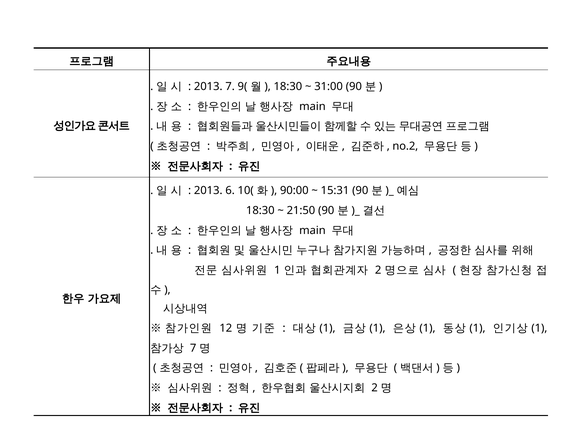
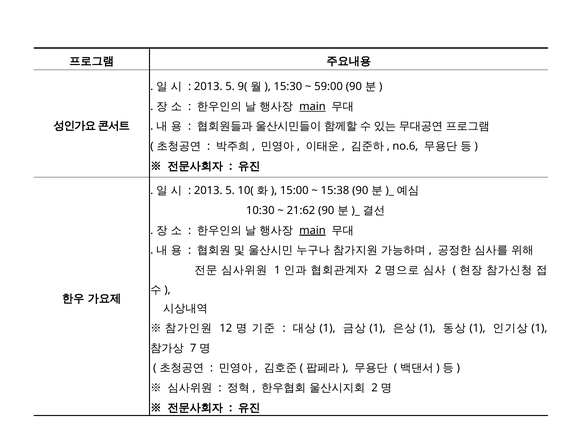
7: 7 -> 5 (230, 87)
18:30: 18:30 -> 15:30 (288, 87)
31:00: 31:00 -> 59:00 (329, 87)
main underline: none -> present (312, 106)
no.2: no.2 -> no.6 (405, 146)
6: 6 -> 5 (230, 191)
90:00: 90:00 -> 15:00 (294, 191)
15:31: 15:31 -> 15:38 (335, 191)
18:30: 18:30 -> 10:30 (260, 210)
21:50: 21:50 -> 21:62 (301, 210)
main underline: none -> present (312, 230)
